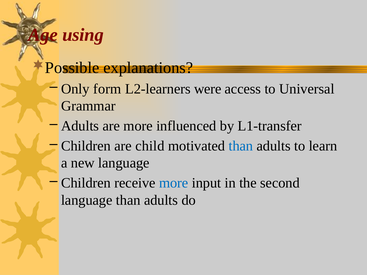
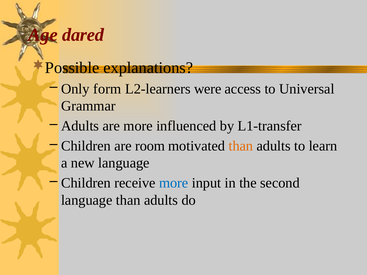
using: using -> dared (83, 35)
child: child -> room (150, 146)
than colour: blue -> orange (241, 146)
